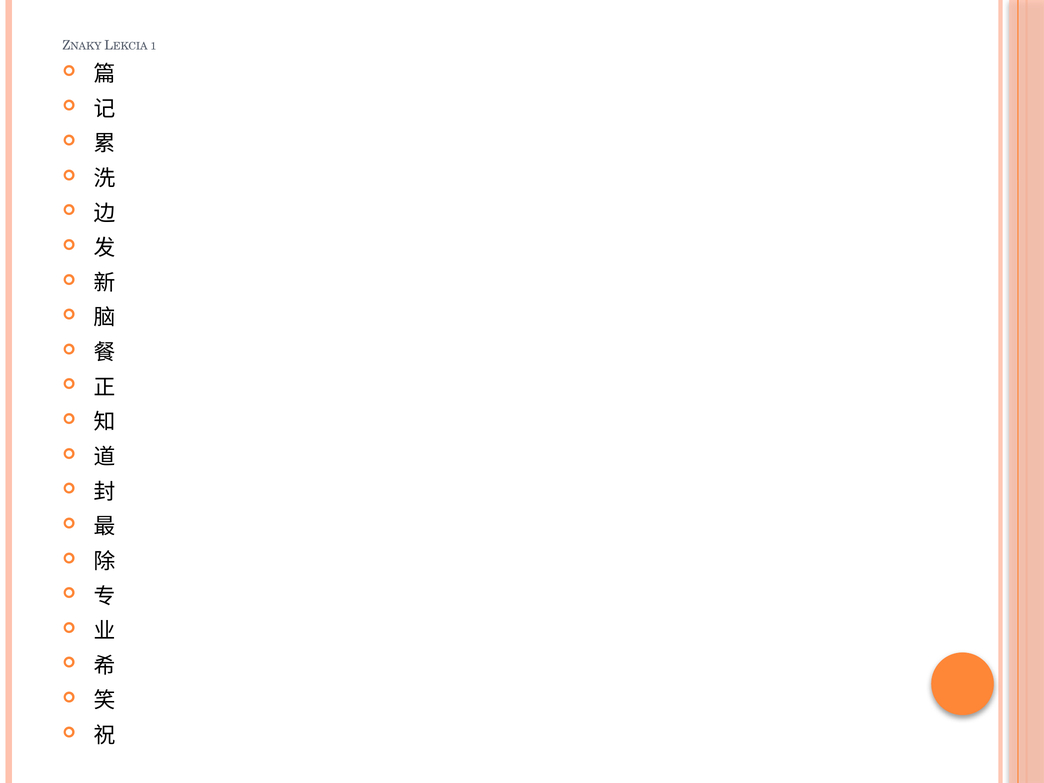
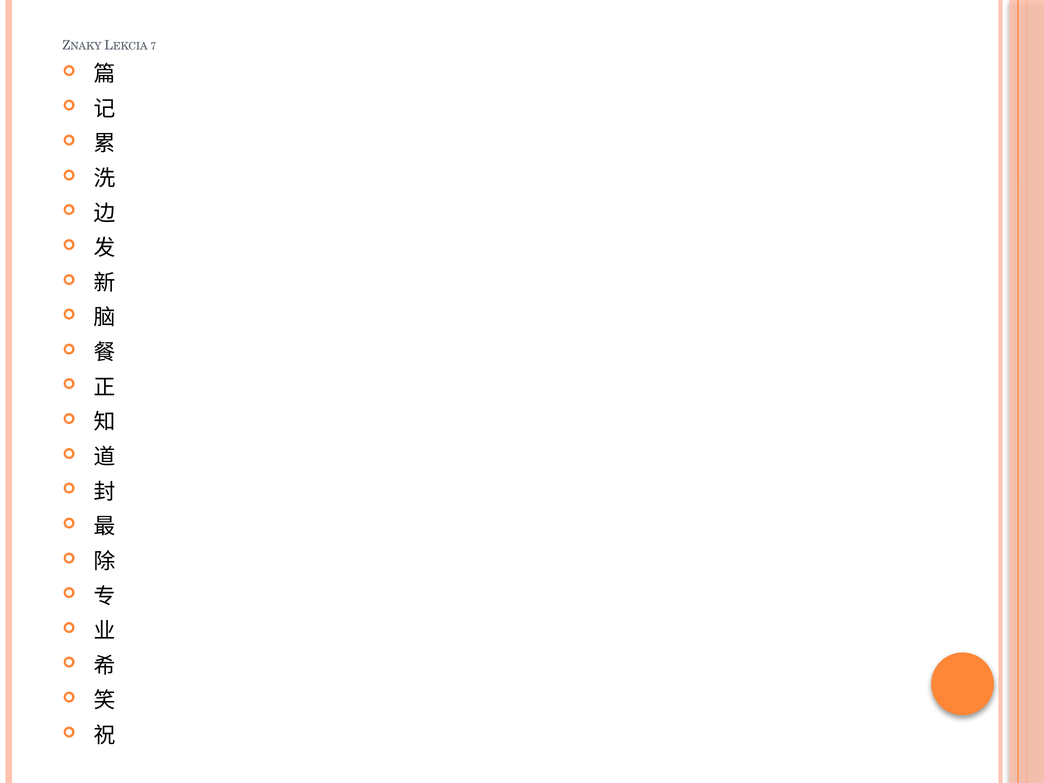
1: 1 -> 7 (153, 46)
